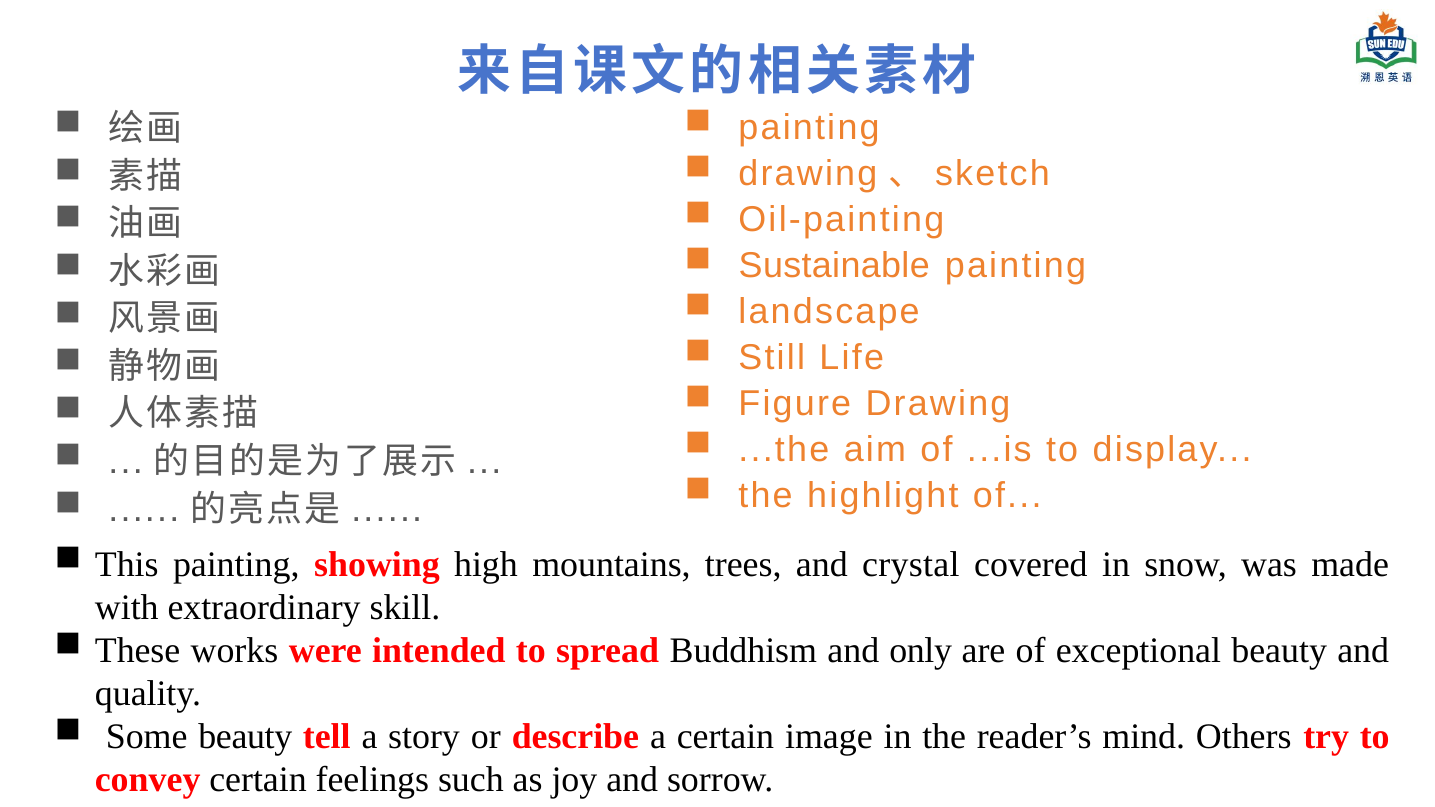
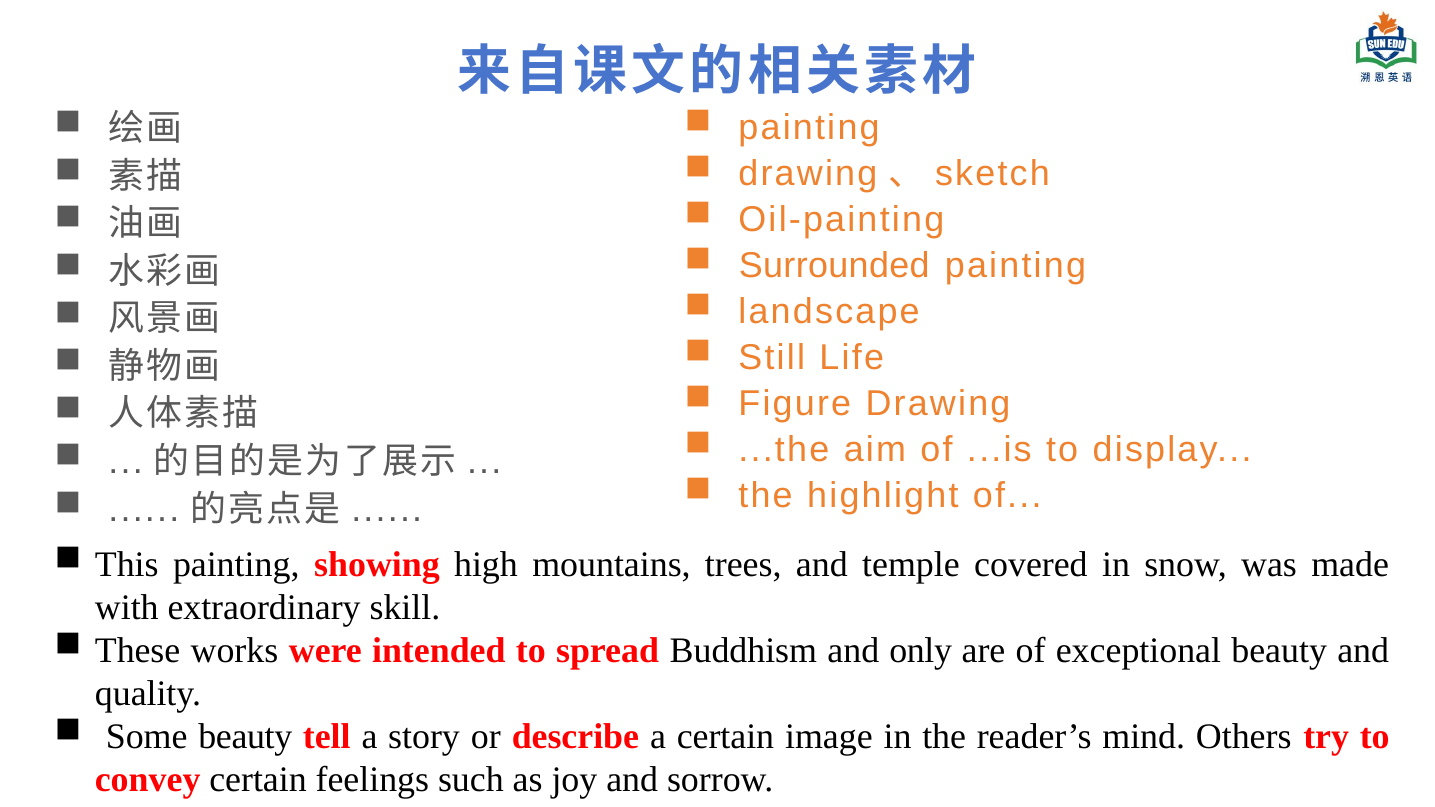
Sustainable: Sustainable -> Surrounded (834, 266)
crystal: crystal -> temple (911, 565)
